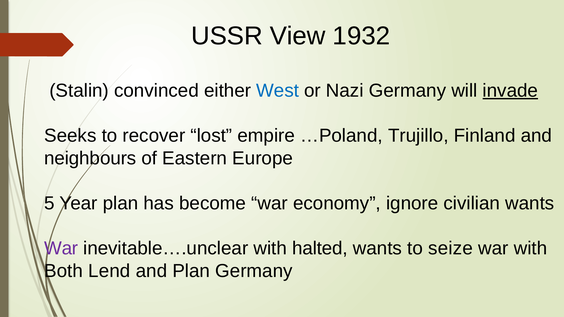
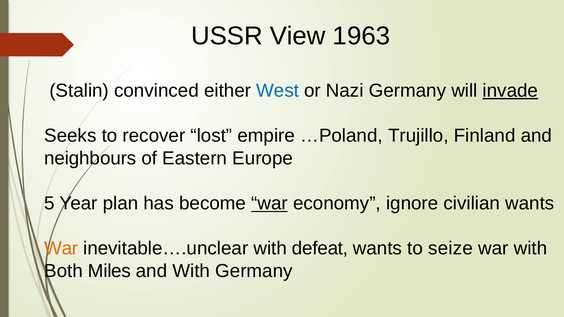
1932: 1932 -> 1963 (361, 36)
war underline: none -> present (270, 204)
War colour: purple -> orange (61, 249)
halted: halted -> defeat (320, 249)
Lend: Lend -> Miles (109, 271)
and Plan: Plan -> With (191, 271)
